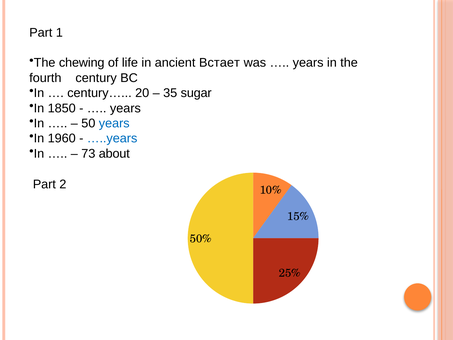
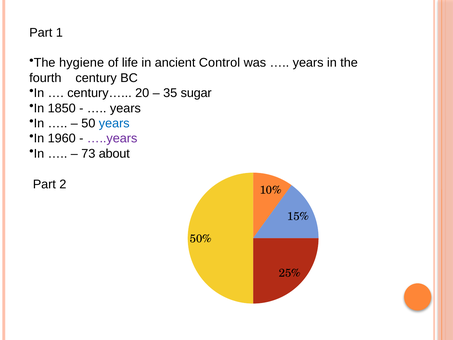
chewing: chewing -> hygiene (82, 63)
Встает: Встает -> Control (219, 63)
…..years colour: blue -> purple (112, 138)
